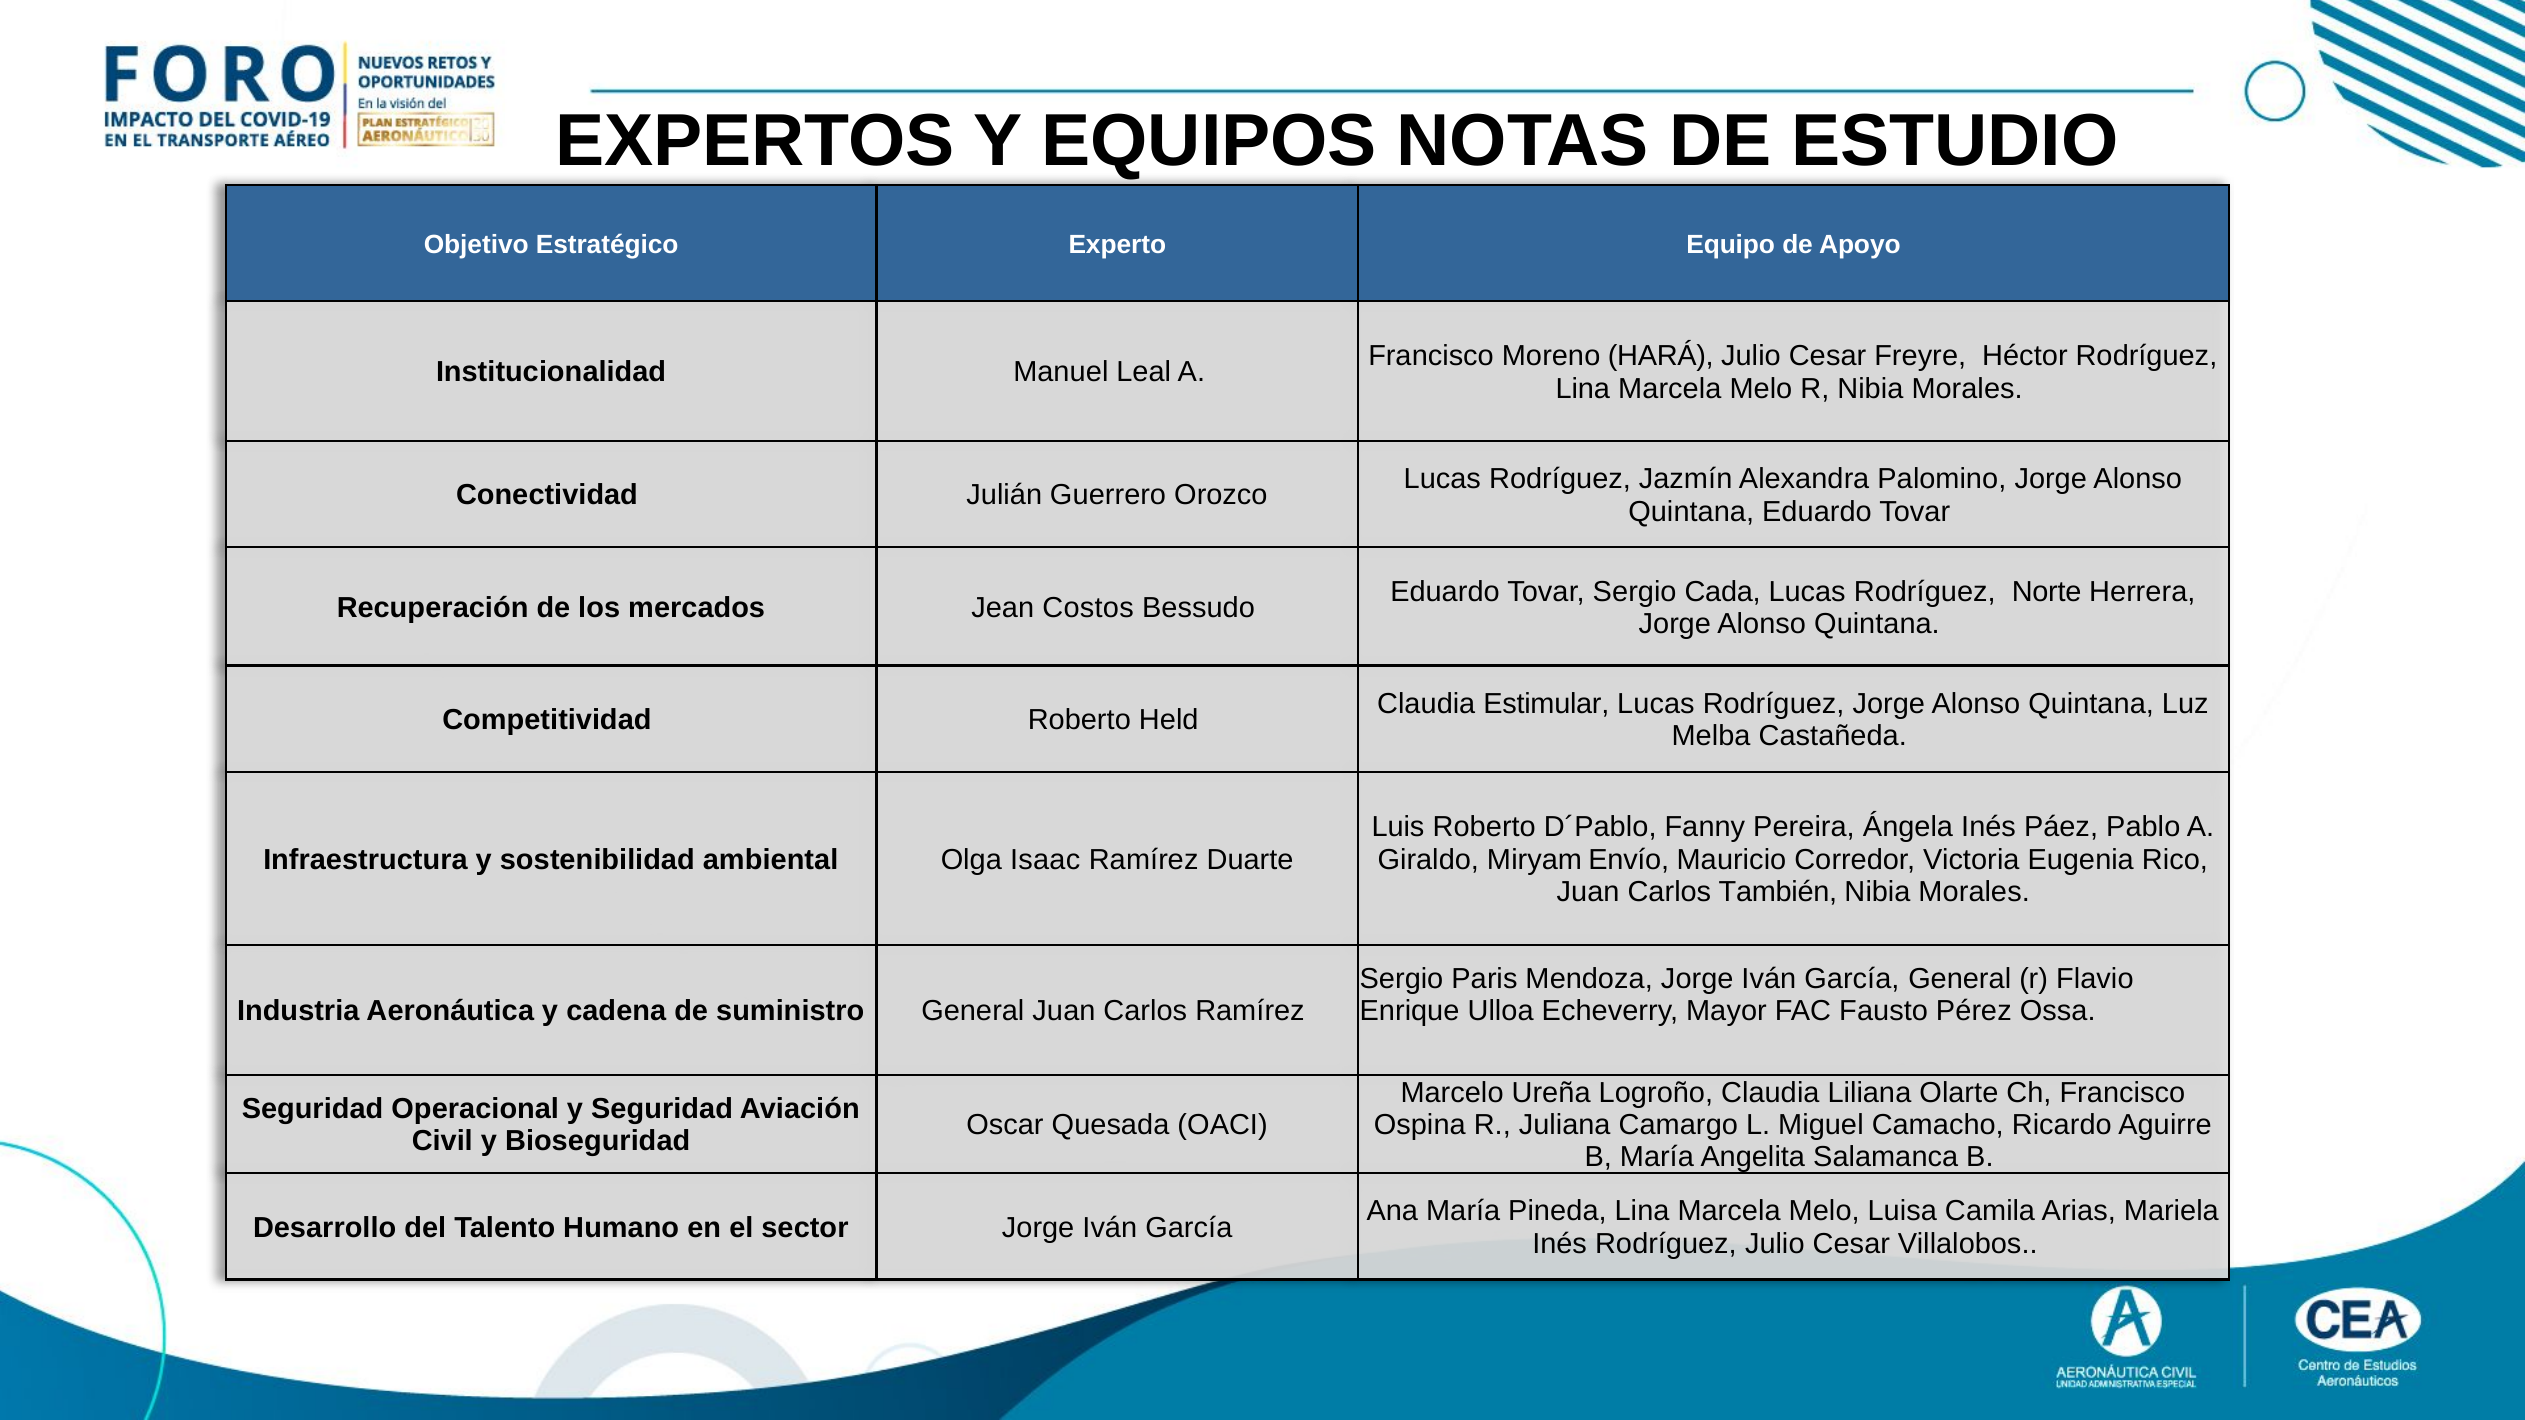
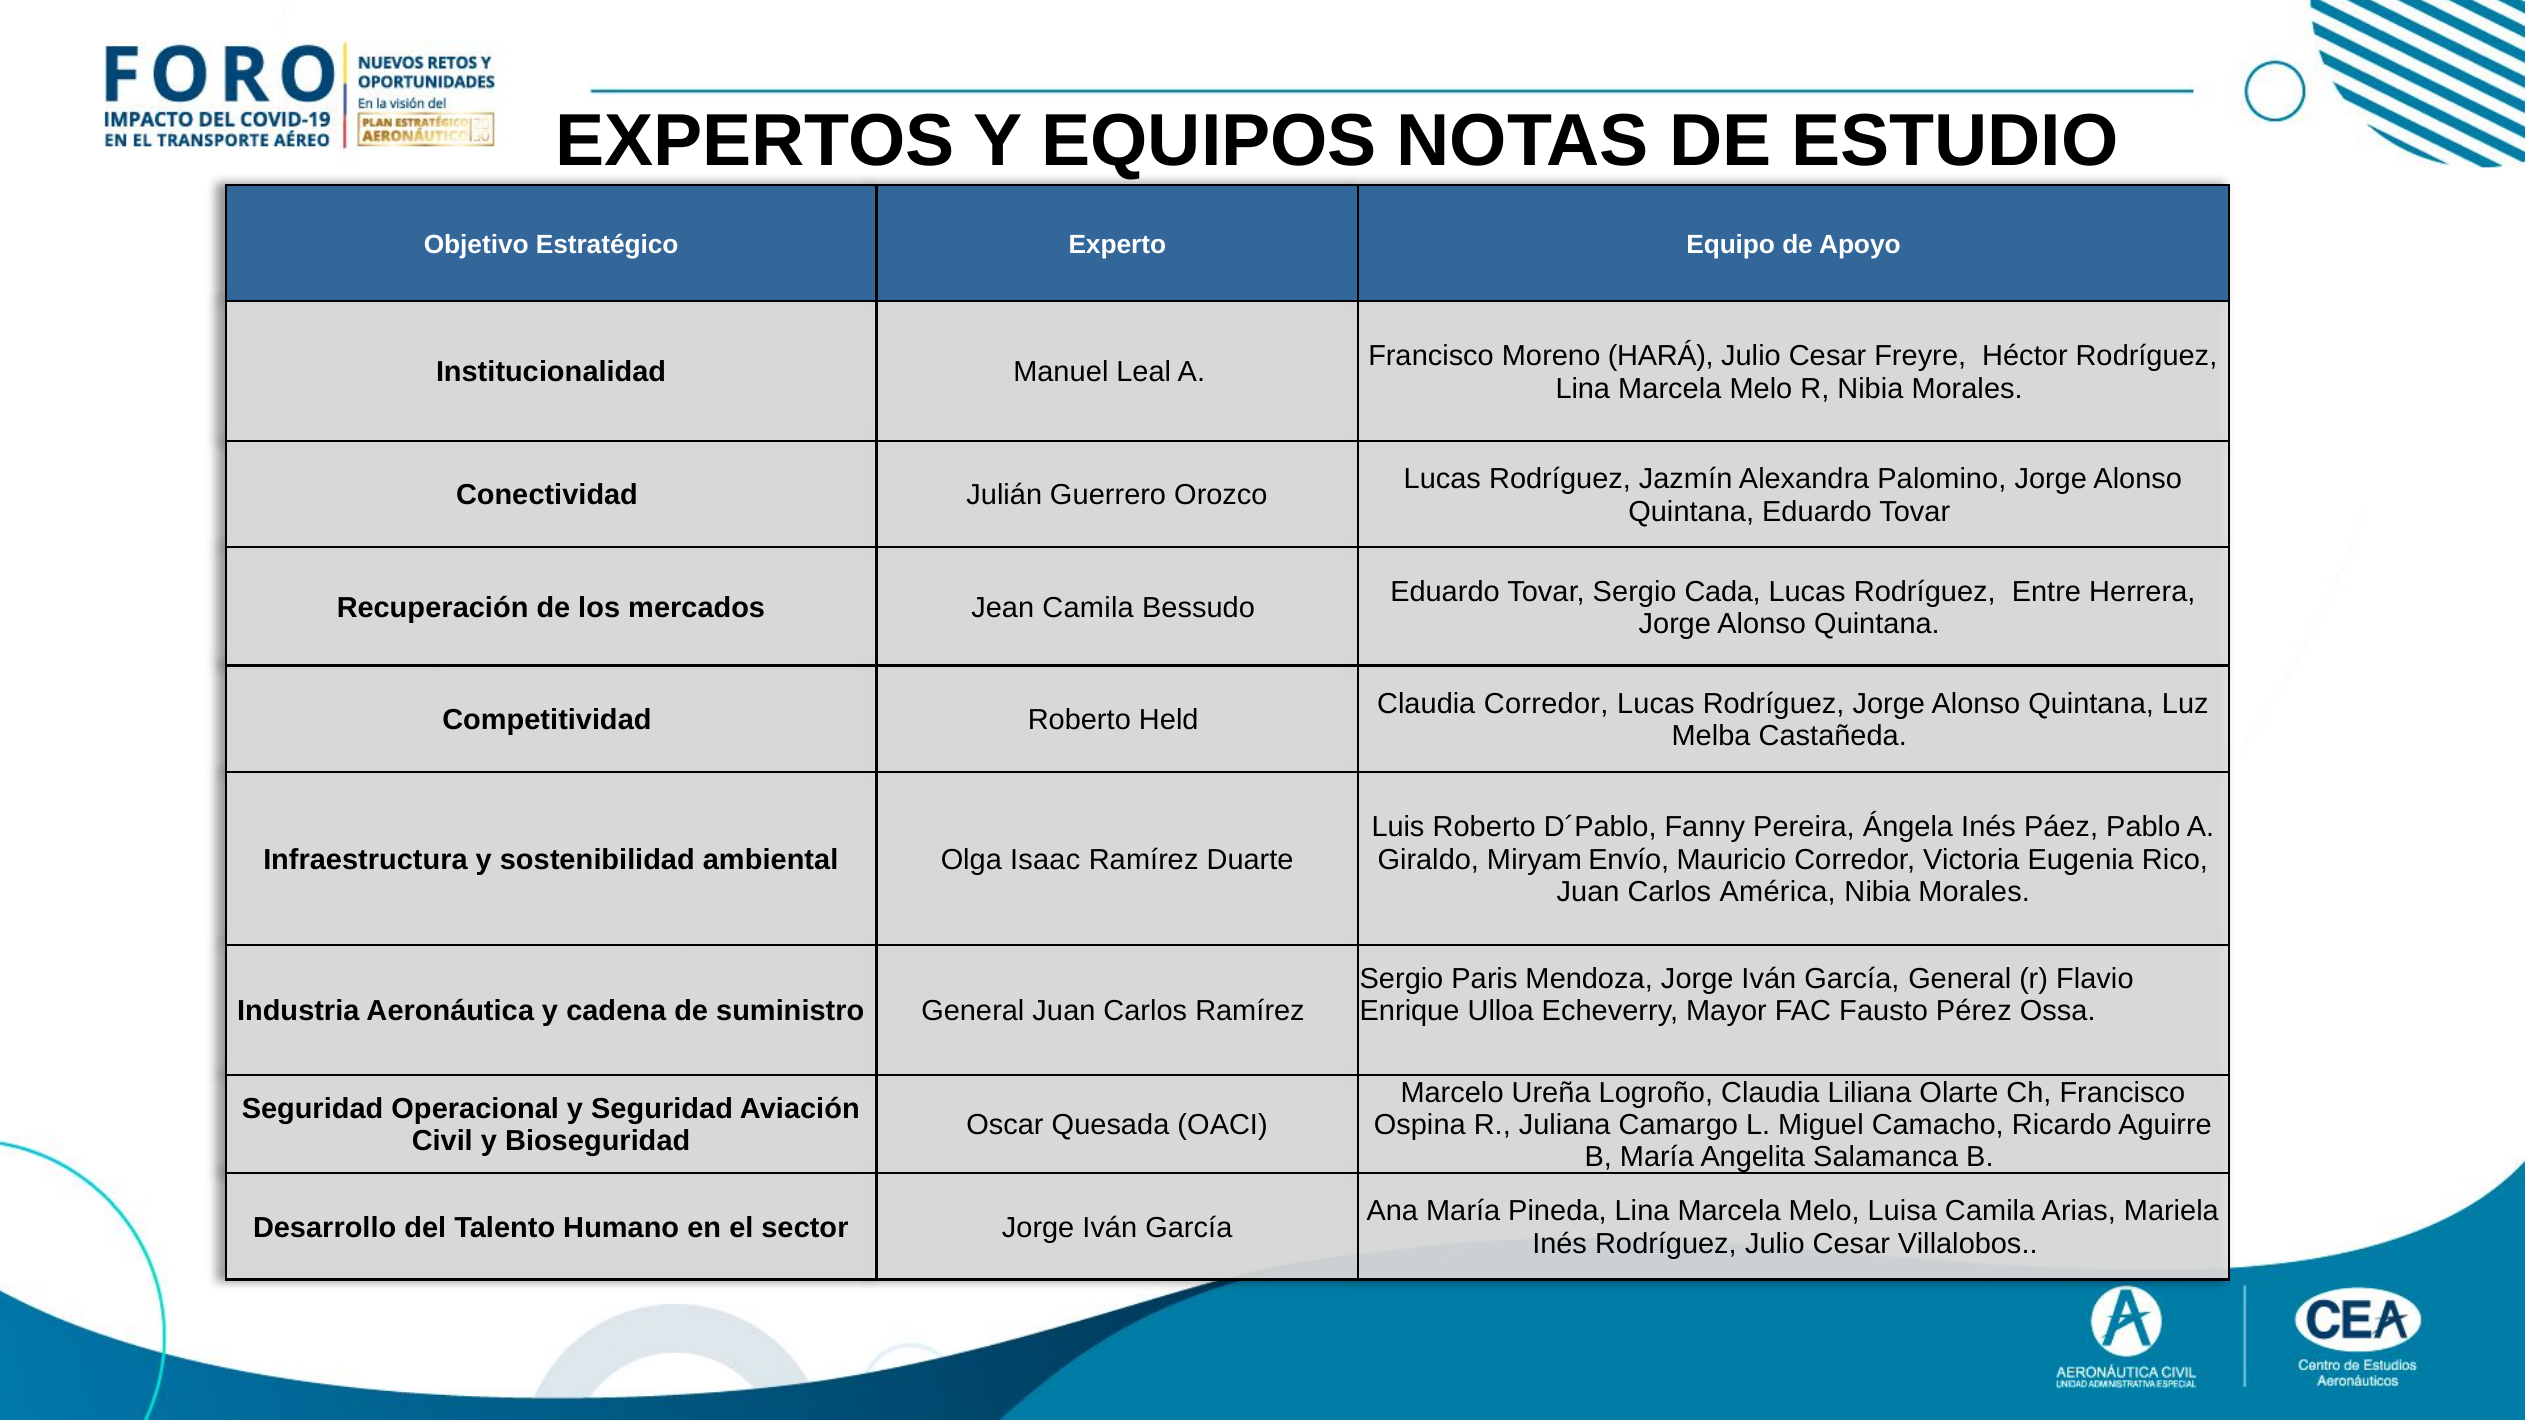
Norte: Norte -> Entre (2046, 592)
Jean Costos: Costos -> Camila (1088, 608)
Claudia Estimular: Estimular -> Corredor (1546, 704)
También: También -> América (1778, 892)
